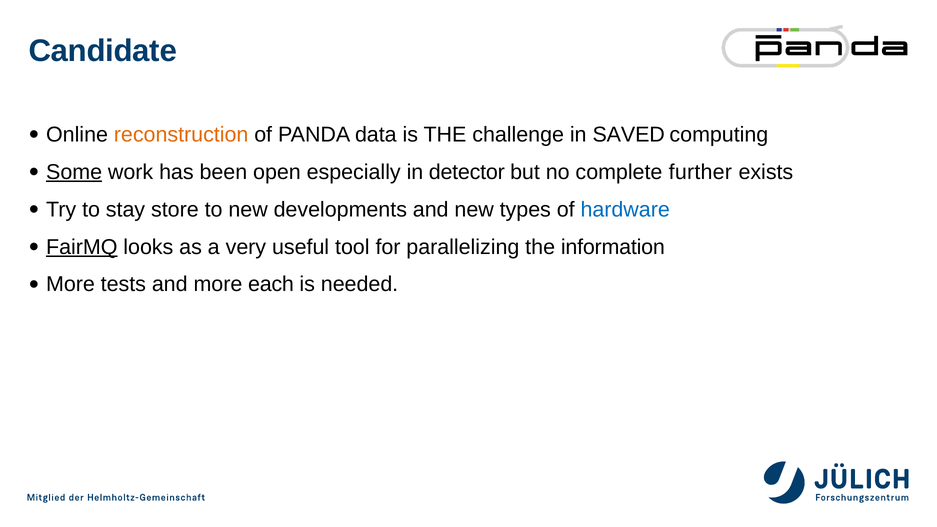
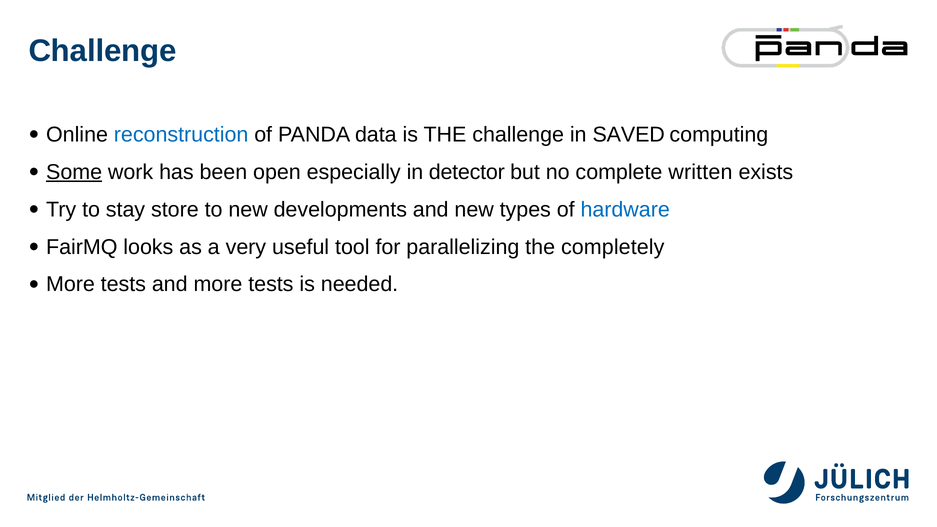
Candidate: Candidate -> Challenge (103, 51)
reconstruction colour: orange -> blue (181, 135)
further: further -> written (700, 172)
FairMQ underline: present -> none (82, 247)
information: information -> completely (613, 247)
and more each: each -> tests (271, 284)
